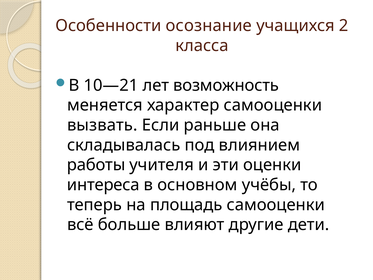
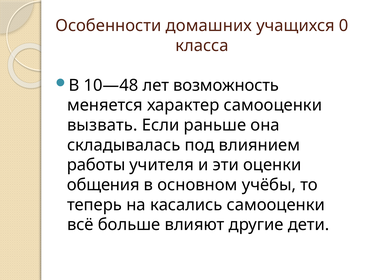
осознание: осознание -> домашних (209, 26)
2: 2 -> 0 (344, 26)
10—21: 10—21 -> 10—48 (111, 85)
интереса: интереса -> общения (103, 185)
площадь: площадь -> касались (186, 205)
